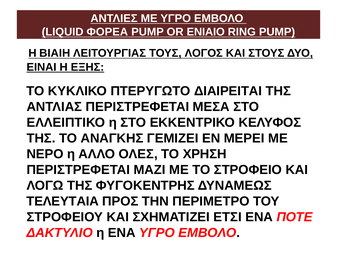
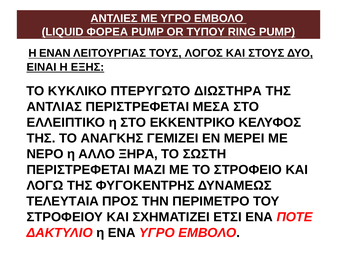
ΕΝΙΑΙΟ: ΕΝΙΑΙΟ -> ΤΥΠΟΥ (206, 32)
ΒΙΑΙΗ: ΒΙΑΙΗ -> ΕΝΑΝ (55, 53)
ΔΙΑΙΡΕΙΤΑΙ: ΔΙΑΙΡΕΙΤΑΙ -> ΔΙΩΣΤΗΡΑ (228, 91)
ΟΛΕΣ: ΟΛΕΣ -> ΞΗΡΑ (138, 154)
ΧΡΗΣΗ: ΧΡΗΣΗ -> ΣΩΣΤΗ (205, 154)
